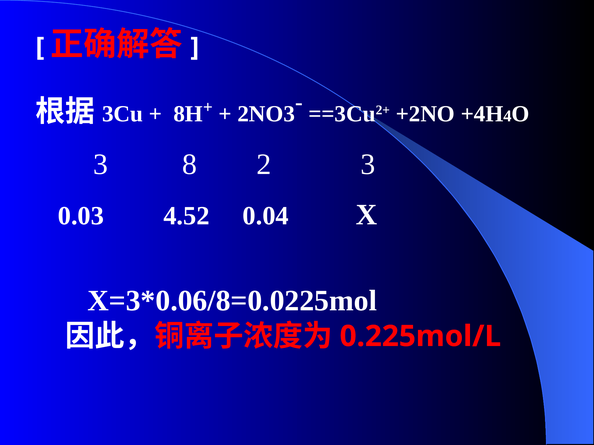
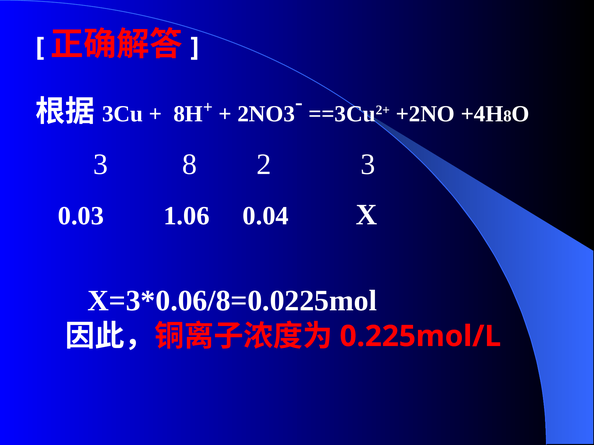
4: 4 -> 8 (507, 116)
4.52: 4.52 -> 1.06 (187, 216)
